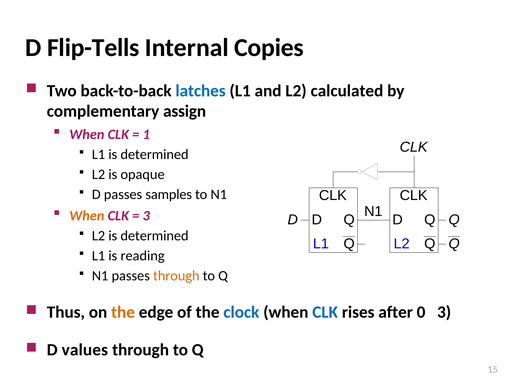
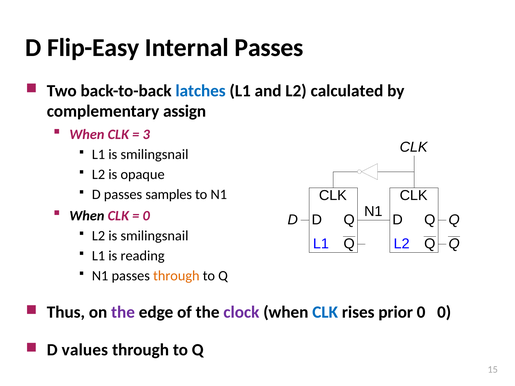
Flip-Tells: Flip-Tells -> Flip-Easy (93, 48)
Internal Copies: Copies -> Passes (269, 48)
1: 1 -> 3 (146, 134)
L1 is determined: determined -> smilingsnail (154, 154)
When colour: orange -> black (87, 216)
3: 3 -> 0 (146, 216)
L2 is determined: determined -> smilingsnail (154, 236)
the colour: orange -> purple (123, 312)
clock colour: blue -> purple (241, 312)
after: after -> prior (396, 312)
0 3: 3 -> 0 (444, 312)
